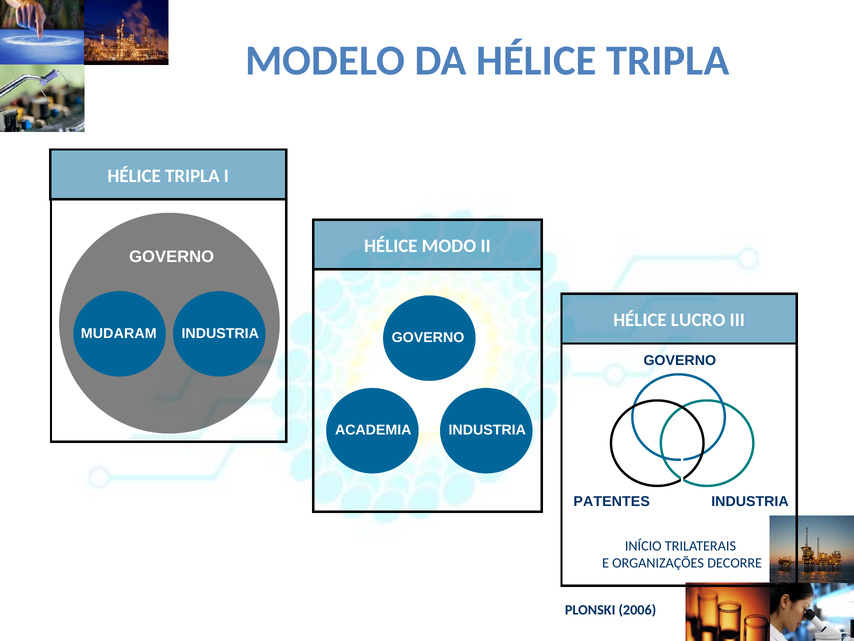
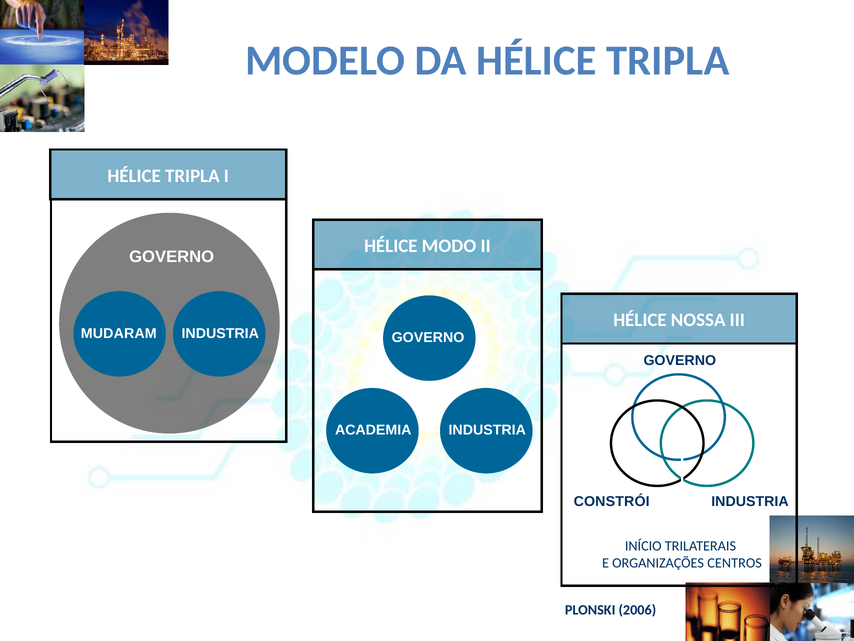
LUCRO: LUCRO -> NOSSA (698, 320)
PATENTES: PATENTES -> CONSTRÓI (612, 501)
DECORRE: DECORRE -> CENTROS (735, 563)
